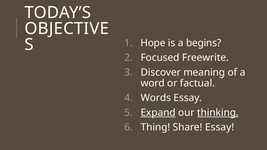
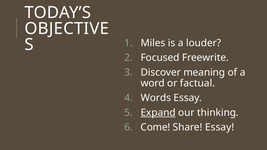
Hope: Hope -> Miles (153, 43)
begins: begins -> louder (204, 43)
thinking underline: present -> none (218, 113)
Thing: Thing -> Come (155, 127)
